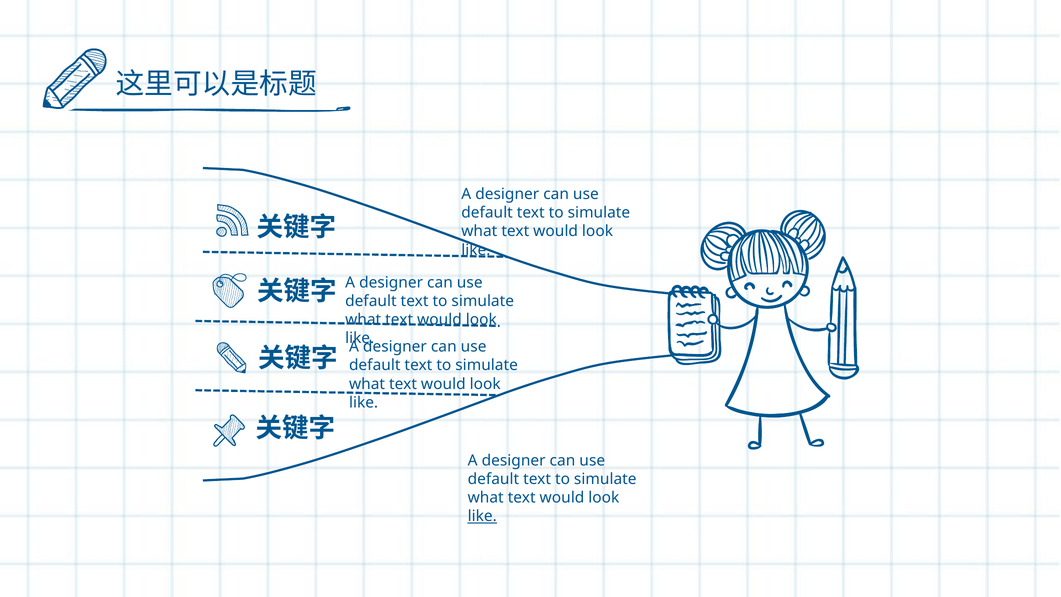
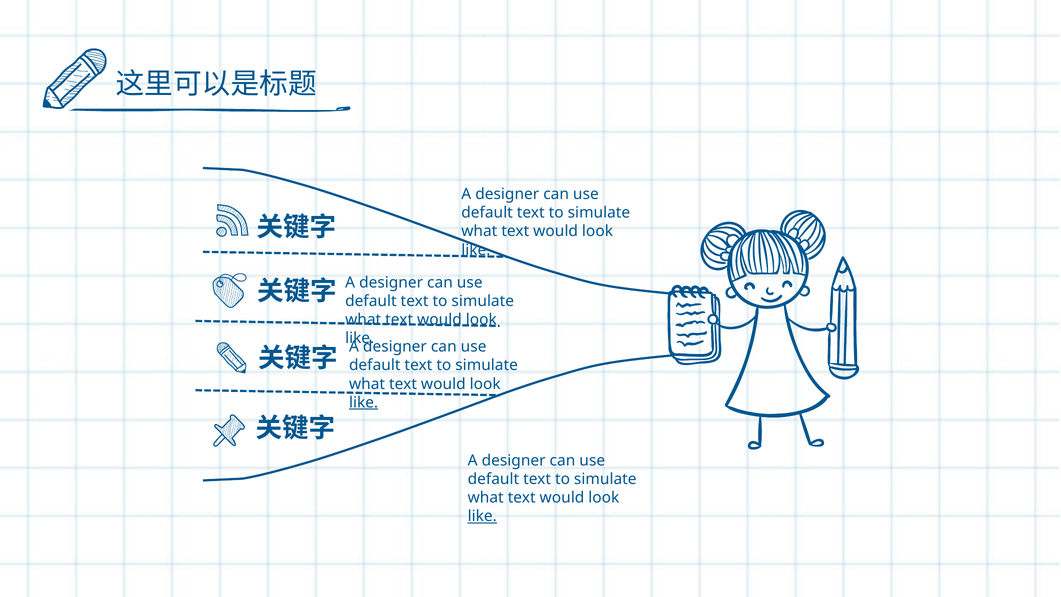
like underline: none -> present (364, 402)
